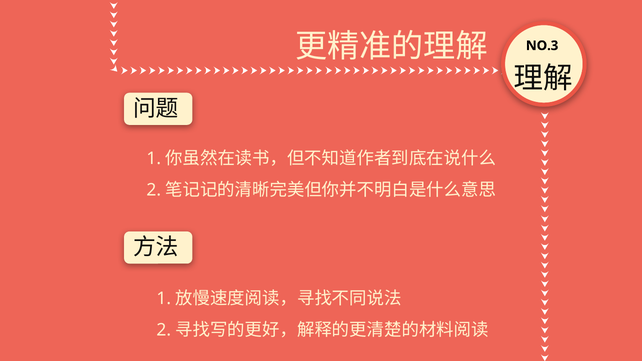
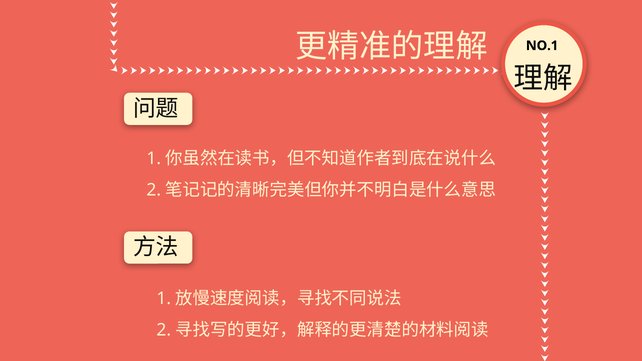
NO.3: NO.3 -> NO.1 (542, 46)
